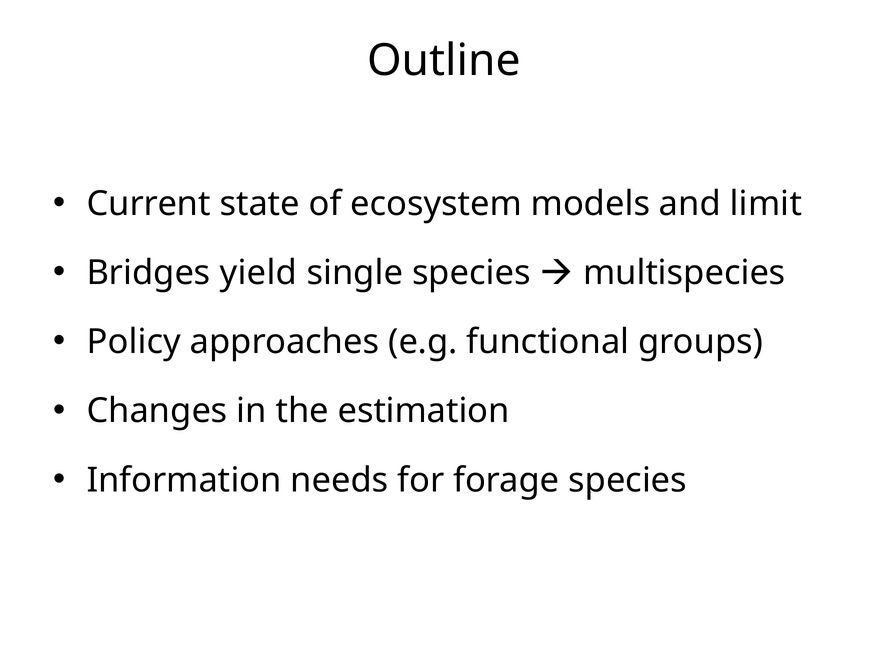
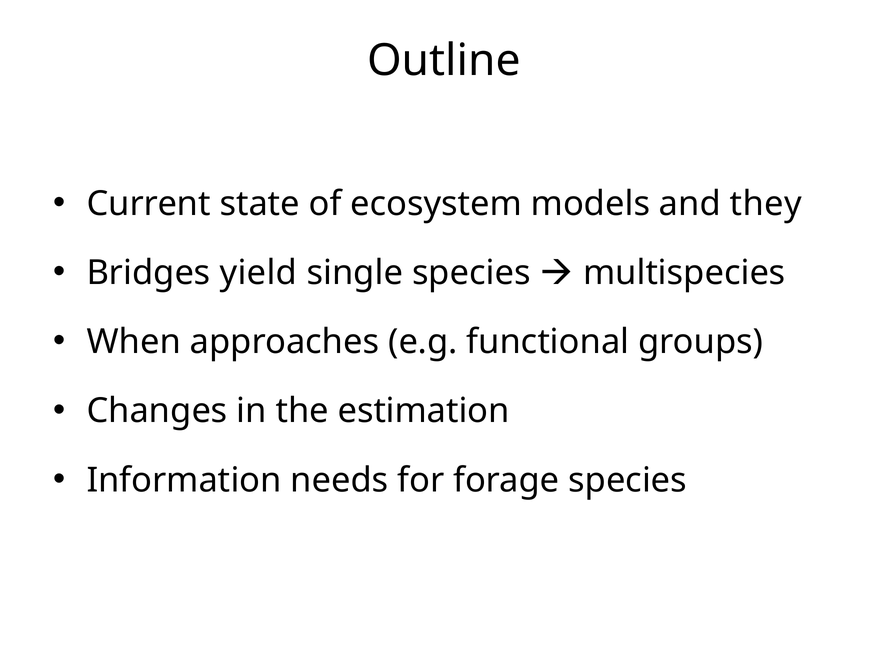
limit: limit -> they (766, 204)
Policy: Policy -> When (134, 342)
